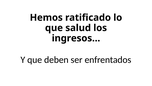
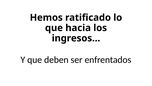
salud: salud -> hacia (78, 28)
